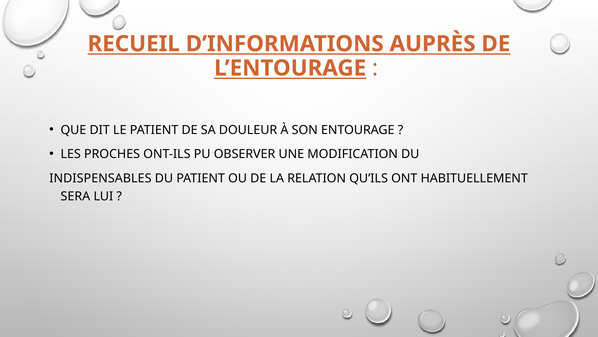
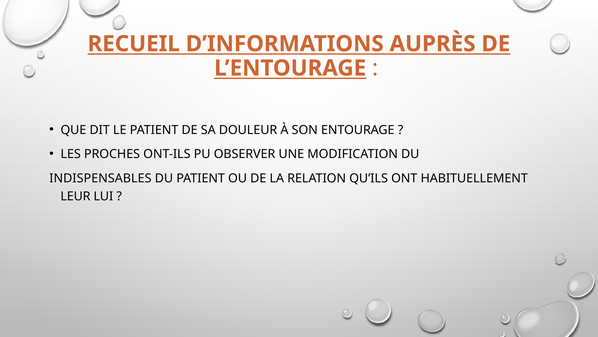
SERA: SERA -> LEUR (75, 196)
